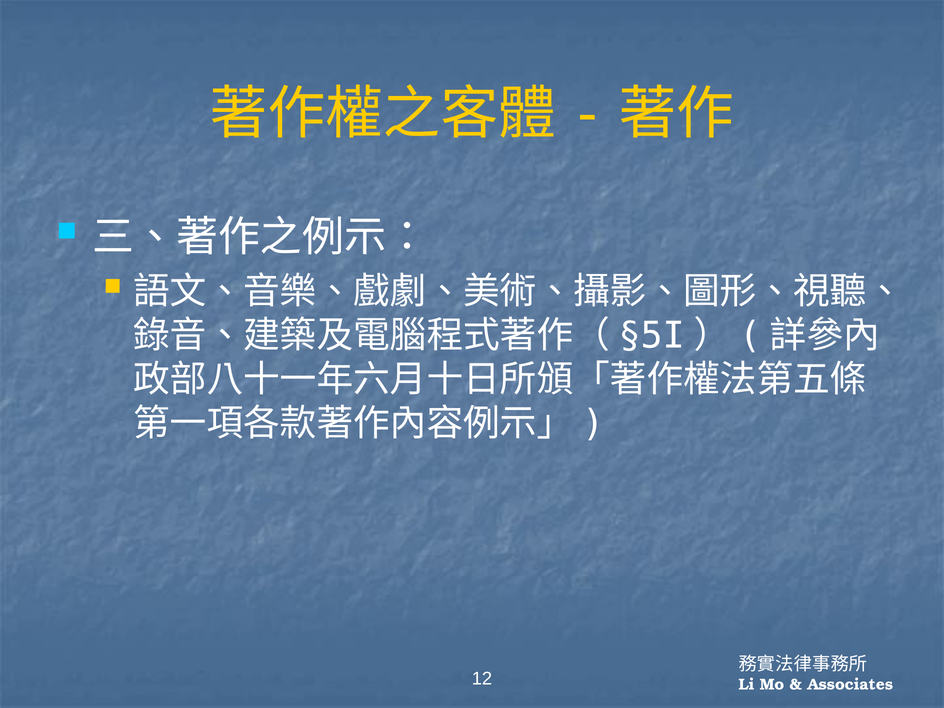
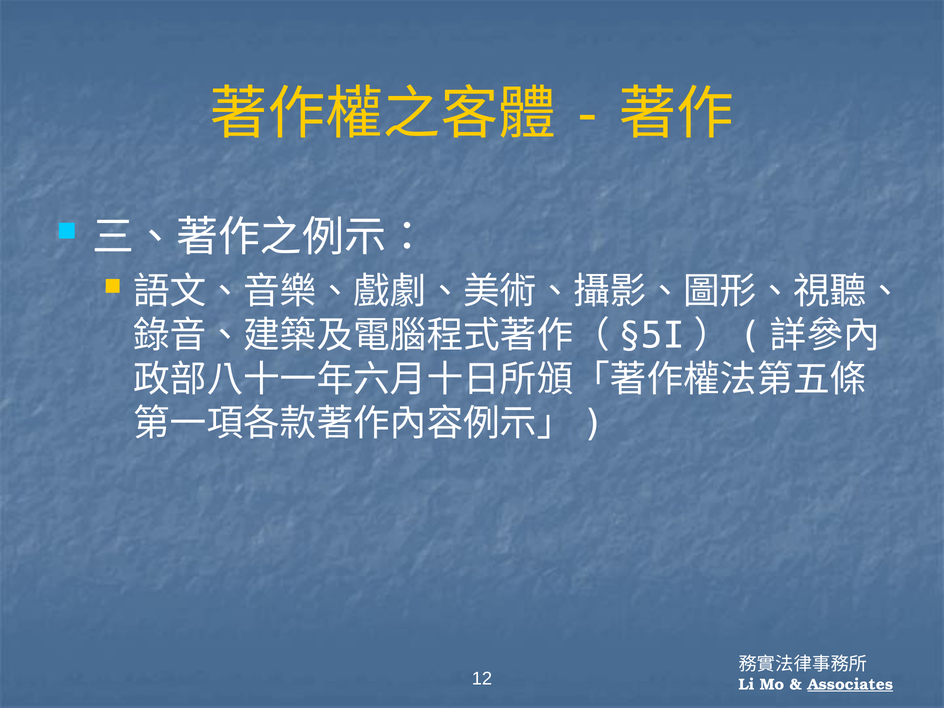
Associates underline: none -> present (850, 684)
